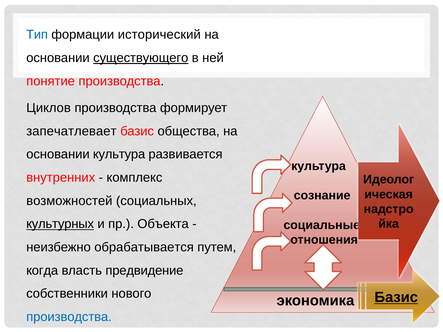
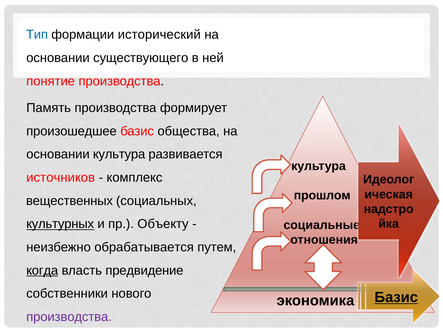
существующего underline: present -> none (141, 58)
Циклов: Циклов -> Память (49, 108)
запечатлевает: запечатлевает -> произошедшее (71, 131)
внутренних: внутренних -> источников (61, 178)
сознание: сознание -> прошлом (322, 196)
возможностей: возможностей -> вещественных (69, 201)
Объекта: Объекта -> Объекту (163, 224)
когда underline: none -> present (42, 271)
производства colour: blue -> purple (69, 317)
